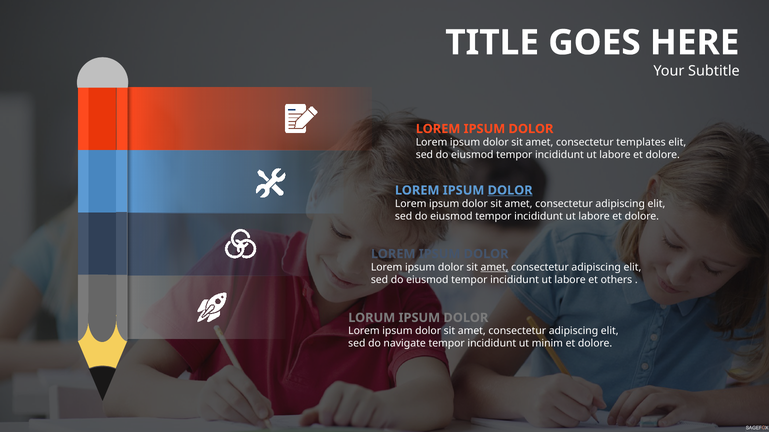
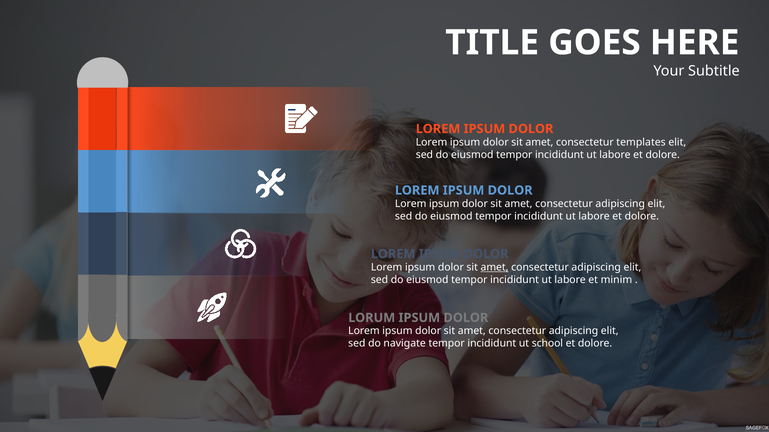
DOLOR underline: present -> none (510, 191)
others: others -> minim (616, 280)
minim: minim -> school (547, 344)
